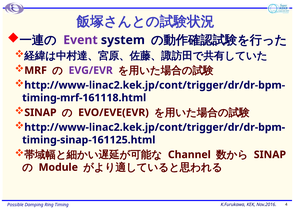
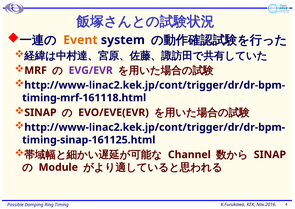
Event colour: purple -> orange (80, 40)
